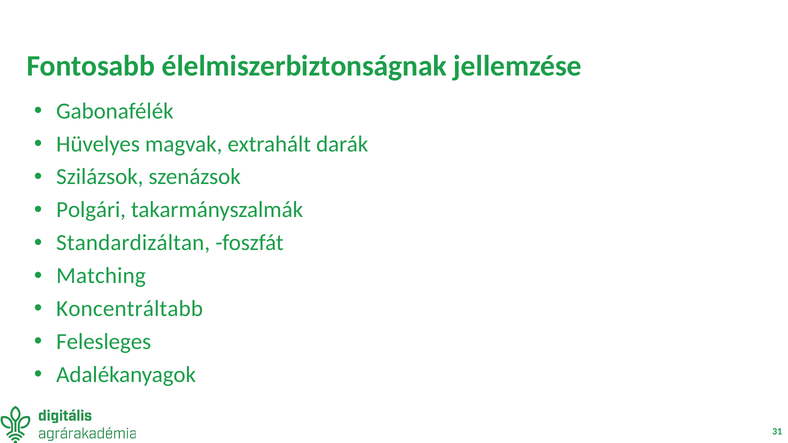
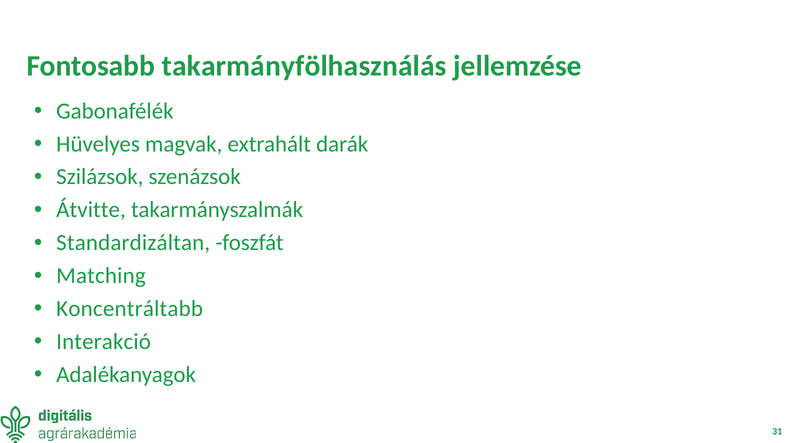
élelmiszerbiztonságnak: élelmiszerbiztonságnak -> takarmányfölhasználás (304, 66)
Polgári: Polgári -> Átvitte (91, 210)
Felesleges: Felesleges -> Interakció (104, 342)
